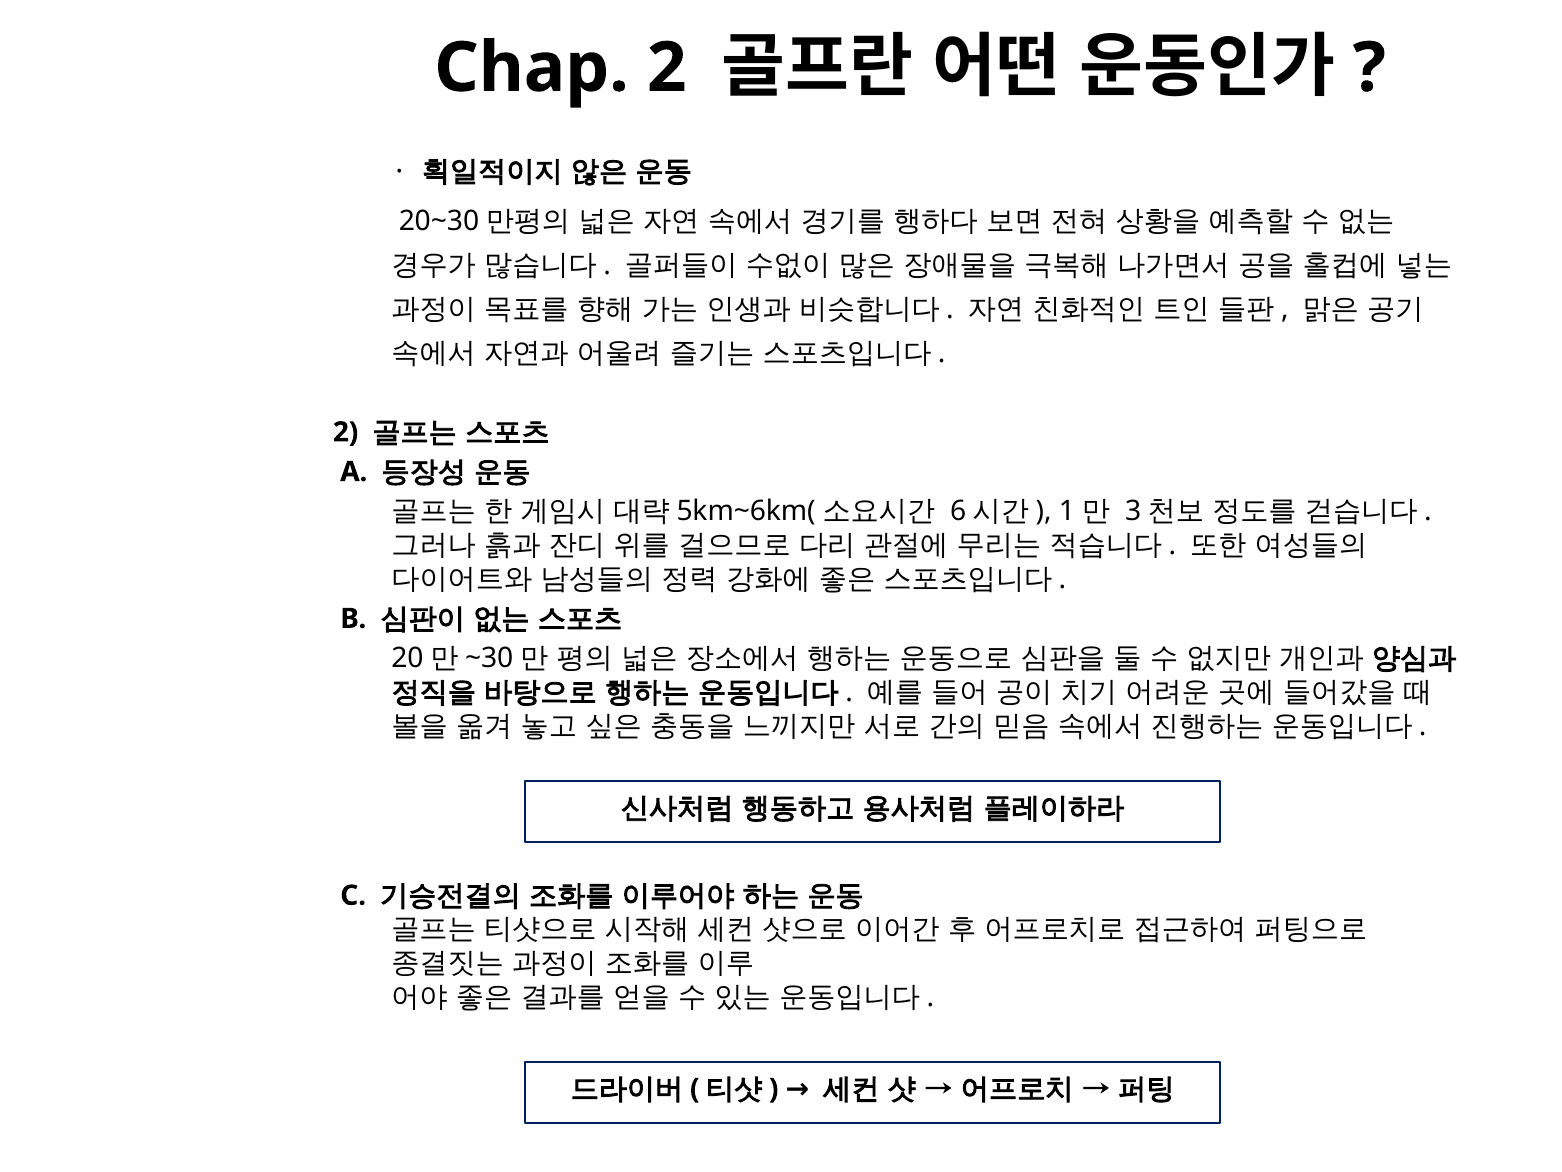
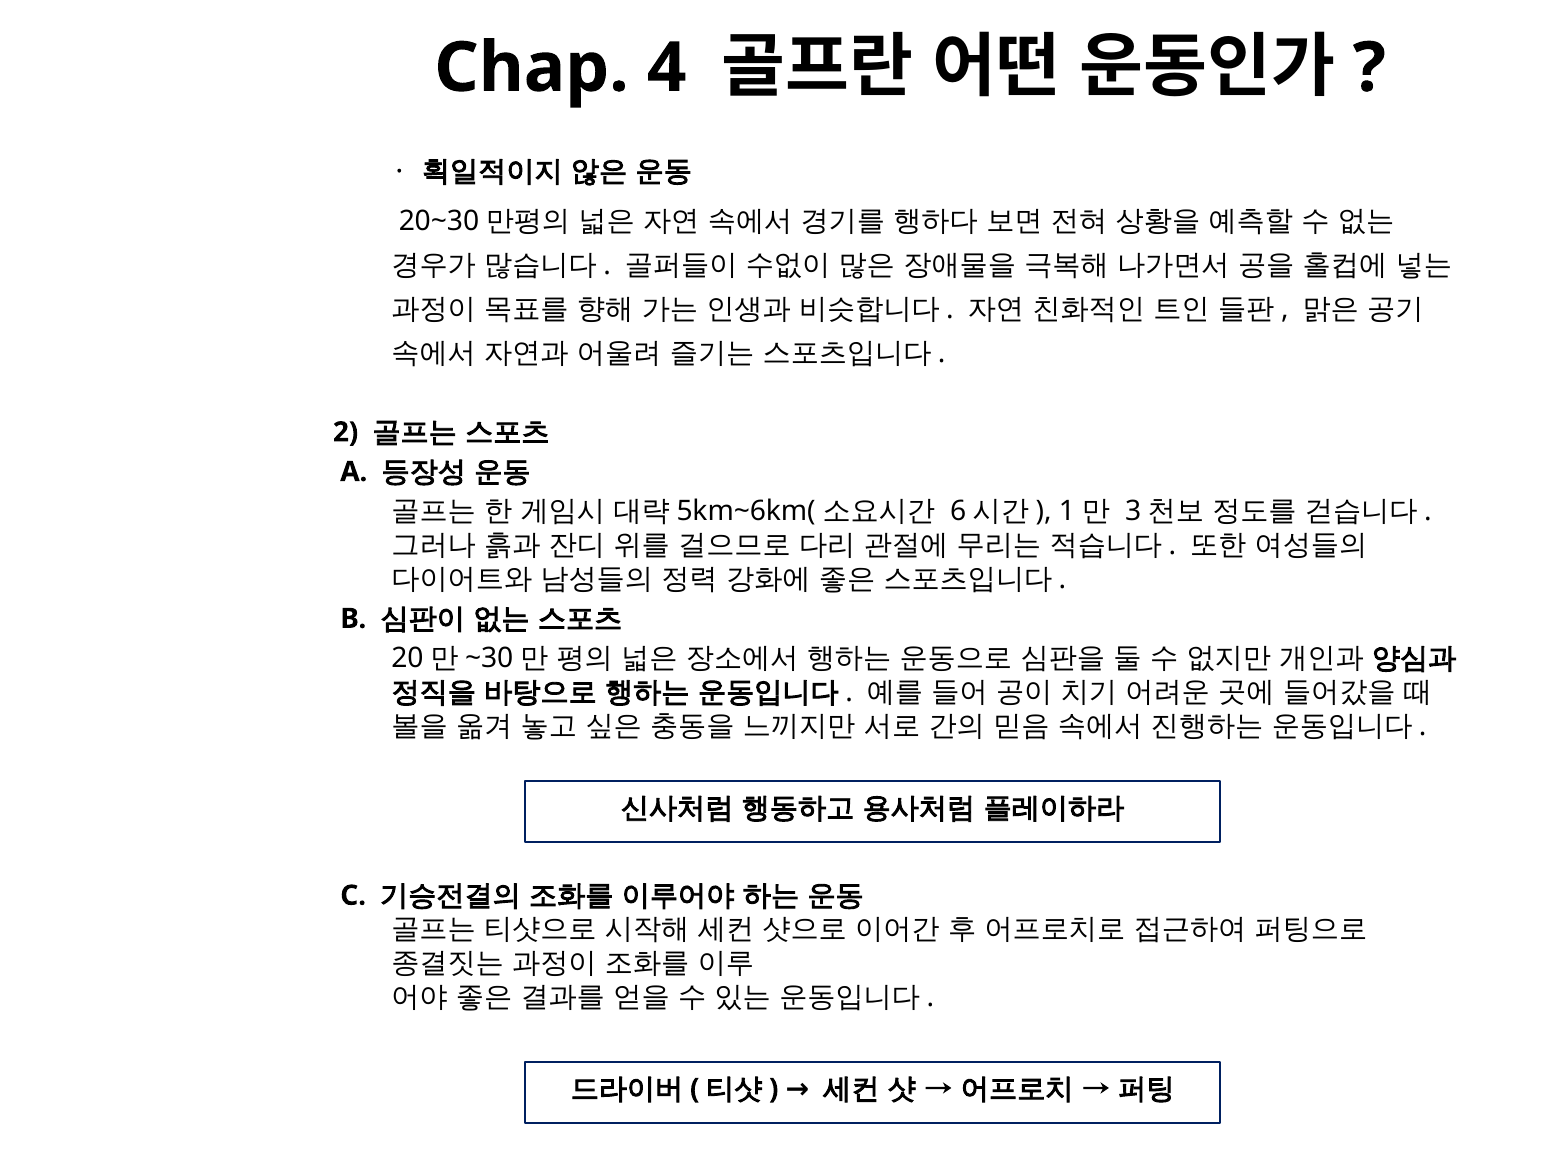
Chap 2: 2 -> 4 (667, 68)
